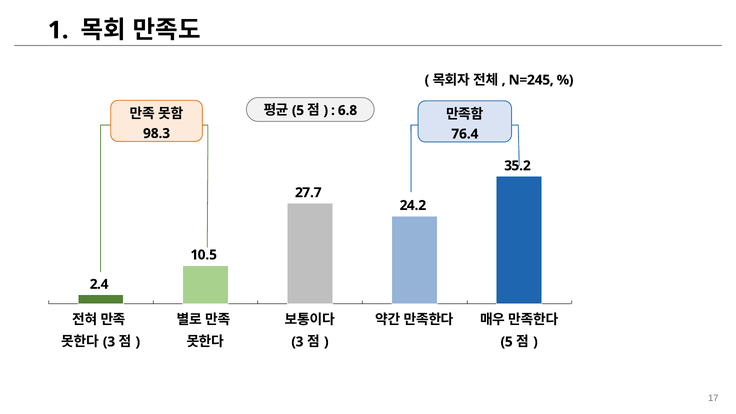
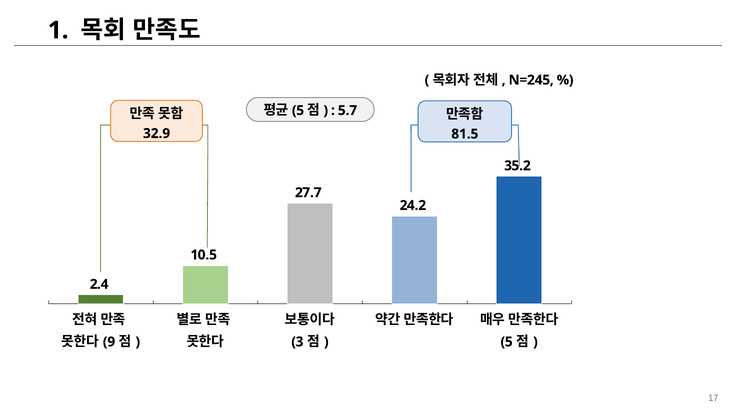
6.8: 6.8 -> 5.7 (348, 110)
98.3: 98.3 -> 32.9 (157, 133)
76.4: 76.4 -> 81.5 (465, 134)
3: 3 -> 9 (109, 342)
